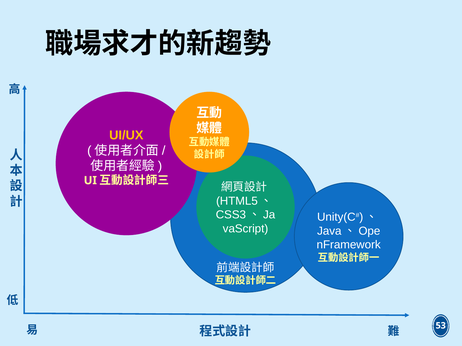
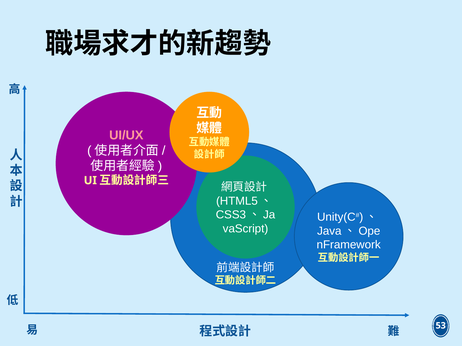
UI/UX colour: yellow -> pink (126, 135)
